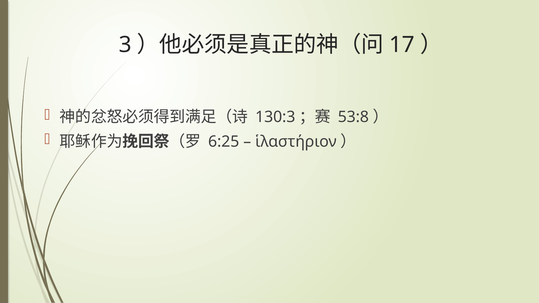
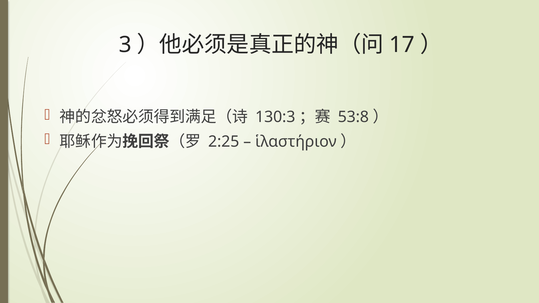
6:25: 6:25 -> 2:25 (224, 142)
